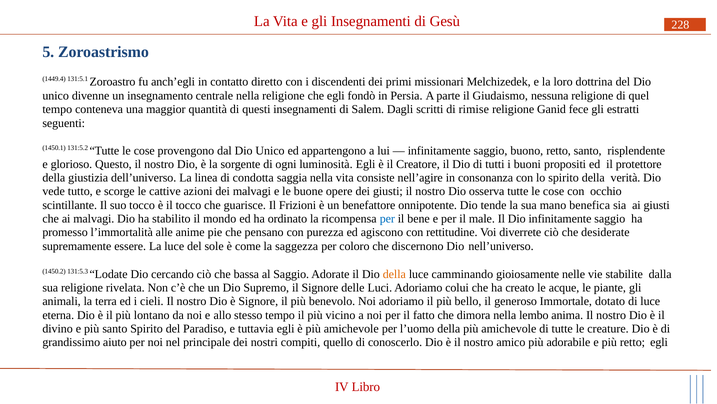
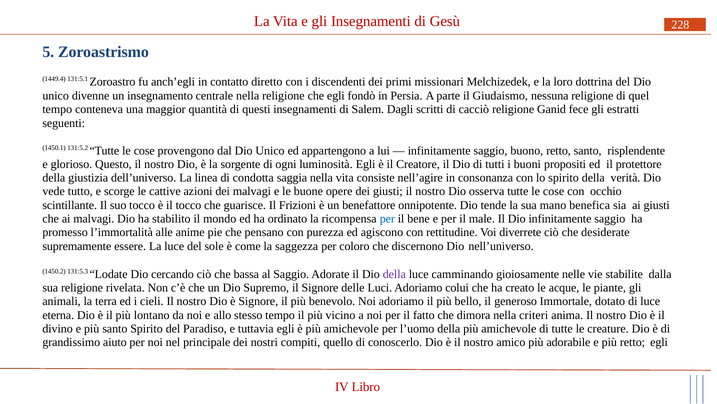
rimise: rimise -> cacciò (474, 109)
della colour: orange -> purple (394, 274)
lembo: lembo -> criteri (534, 315)
